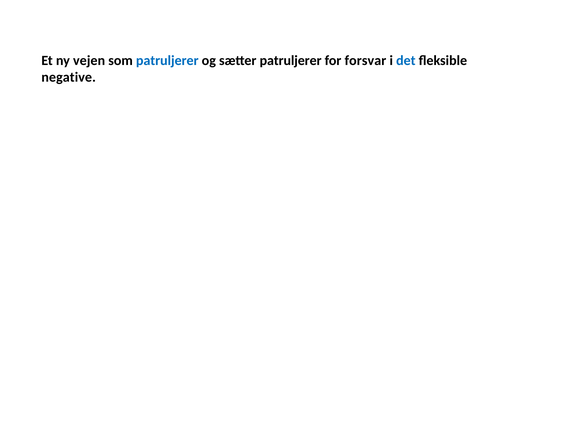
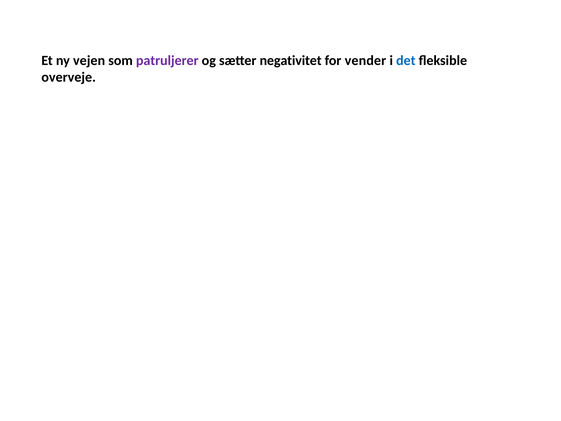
patruljerer colour: blue -> purple (167, 60)
sætter patruljerer: patruljerer -> negativitet (291, 60)
forsvar: forsvar -> vender (365, 60)
negative: negative -> overveje (69, 77)
